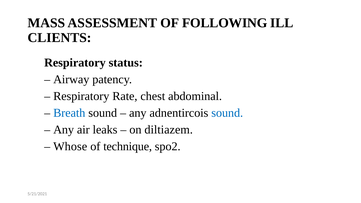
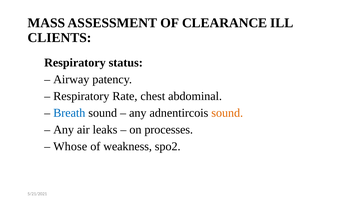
FOLLOWING: FOLLOWING -> CLEARANCE (225, 23)
sound colour: blue -> orange (227, 113)
diltiazem: diltiazem -> processes (169, 130)
technique: technique -> weakness (128, 146)
